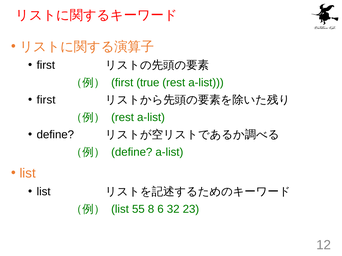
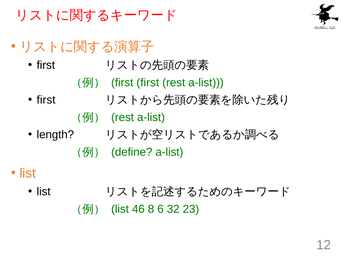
first true: true -> first (148, 83)
define: define -> length (55, 135)
55: 55 -> 46 (138, 209)
